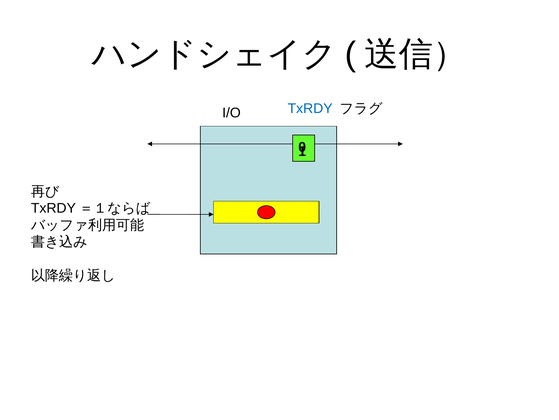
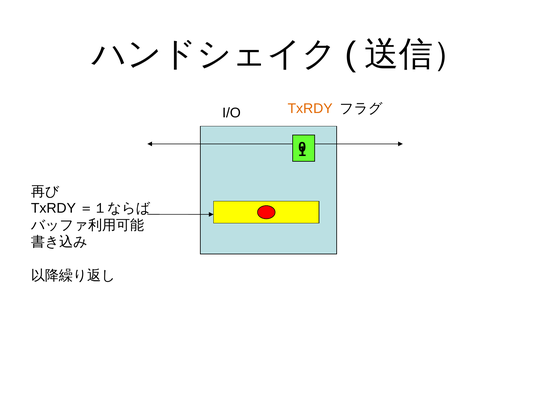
TxRDY colour: blue -> orange (310, 108)
